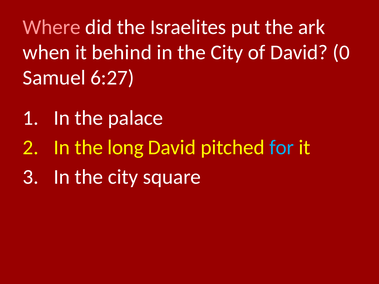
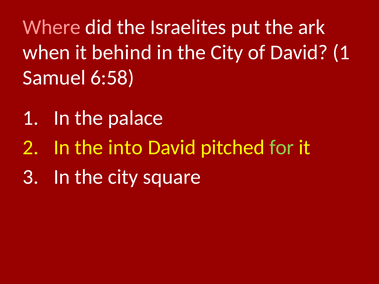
David 0: 0 -> 1 (341, 53)
6:27: 6:27 -> 6:58 (112, 78)
long: long -> into (125, 148)
for colour: light blue -> light green (282, 148)
